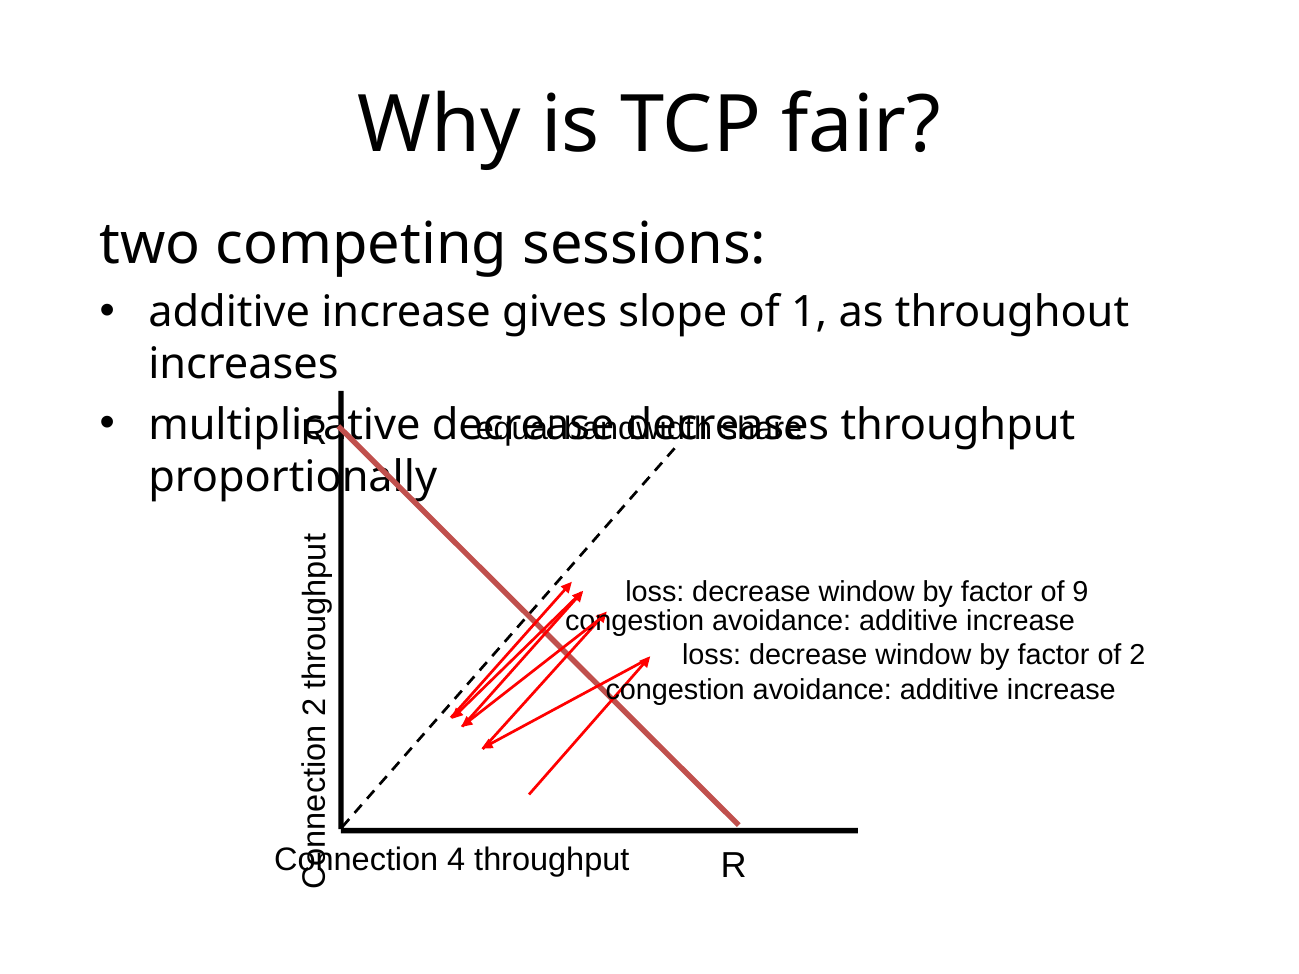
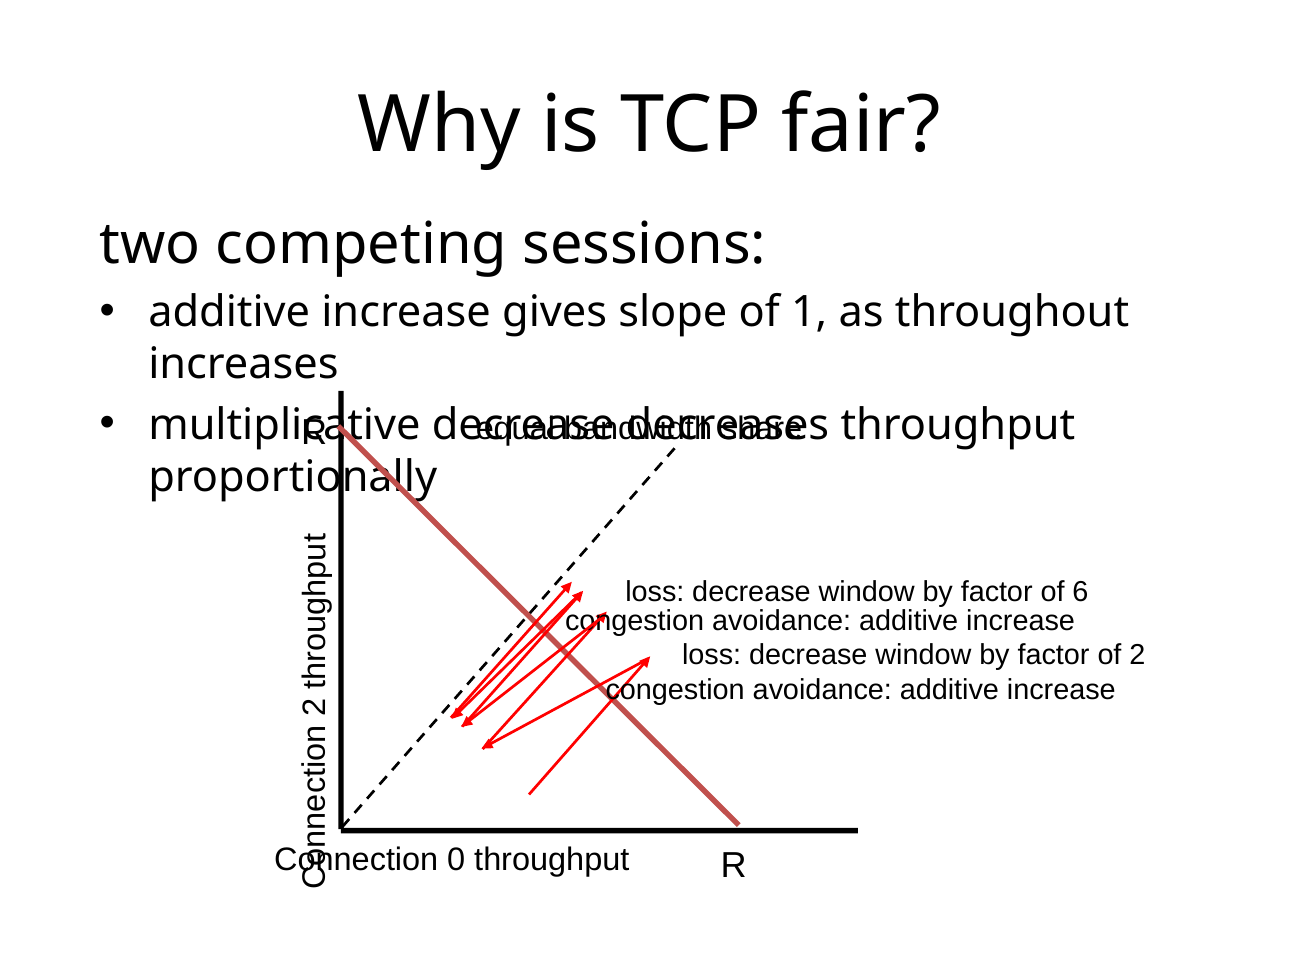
9: 9 -> 6 (1080, 592)
4: 4 -> 0 (456, 860)
